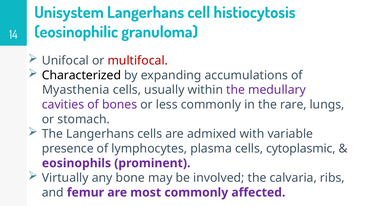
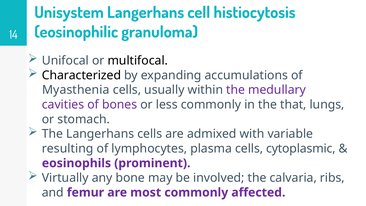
multifocal colour: red -> black (138, 61)
rare: rare -> that (293, 105)
presence: presence -> resulting (68, 148)
